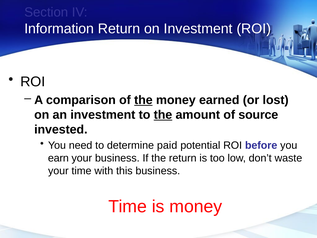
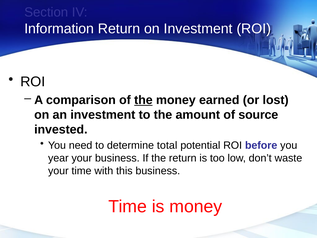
the underline: present -> none (163, 115)
paid: paid -> total (167, 145)
earn: earn -> year (58, 158)
